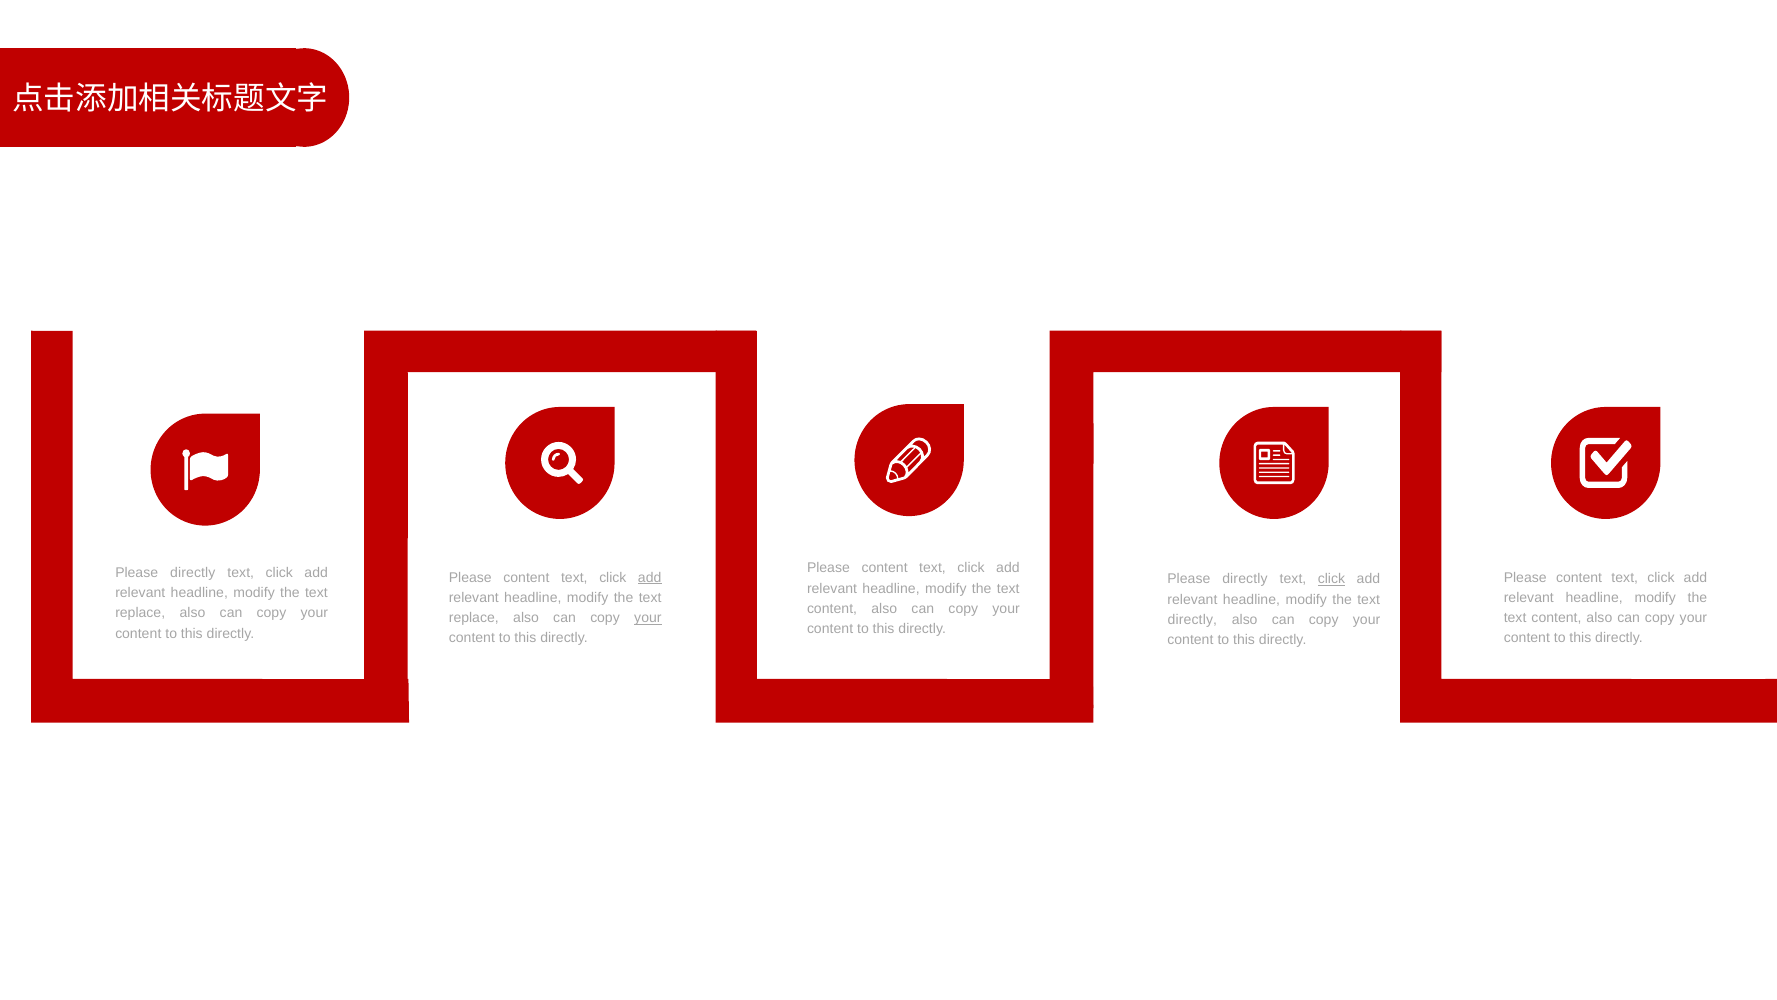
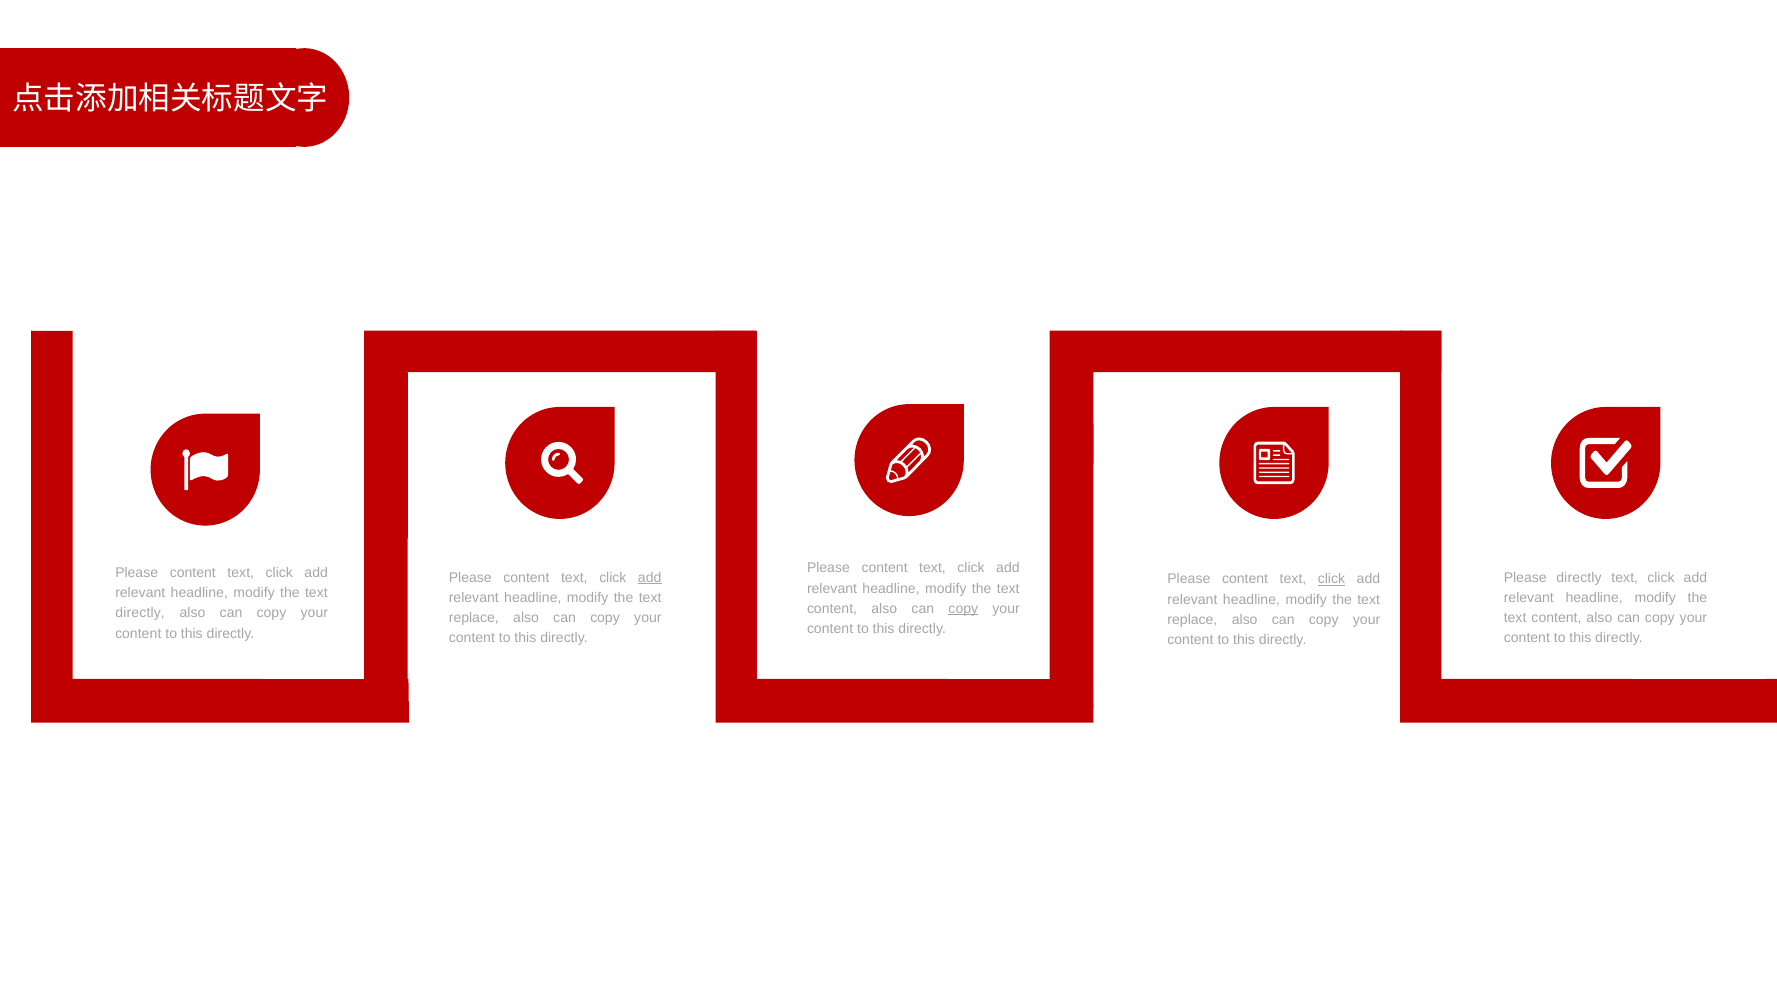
directly: directly -> content (193, 573)
content: content -> directly (1579, 577)
directly: directly -> content (1245, 579)
copy underline: none -> present (963, 608)
replace: replace -> directly (140, 613)
your underline: present -> none (648, 618)
directly: directly -> replace (1192, 619)
